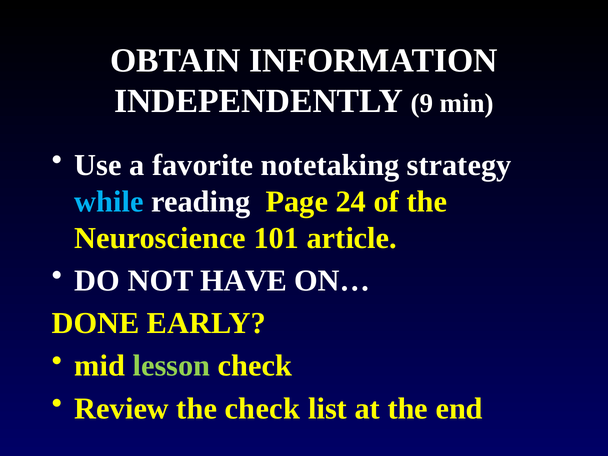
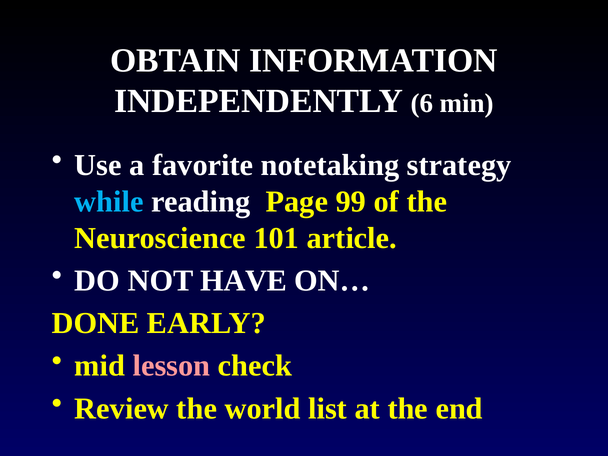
9: 9 -> 6 (422, 103)
24: 24 -> 99 (351, 202)
lesson colour: light green -> pink (172, 366)
the check: check -> world (263, 408)
